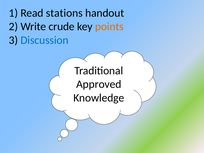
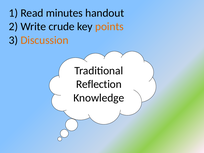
stations: stations -> minutes (64, 13)
Discussion colour: blue -> orange (45, 40)
Approved: Approved -> Reflection (99, 84)
